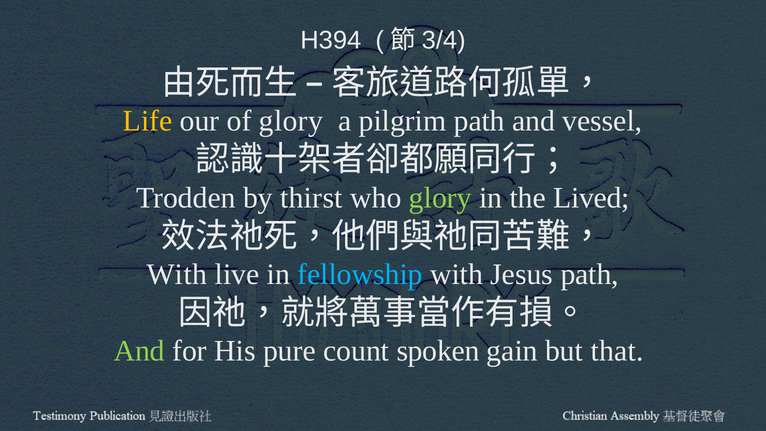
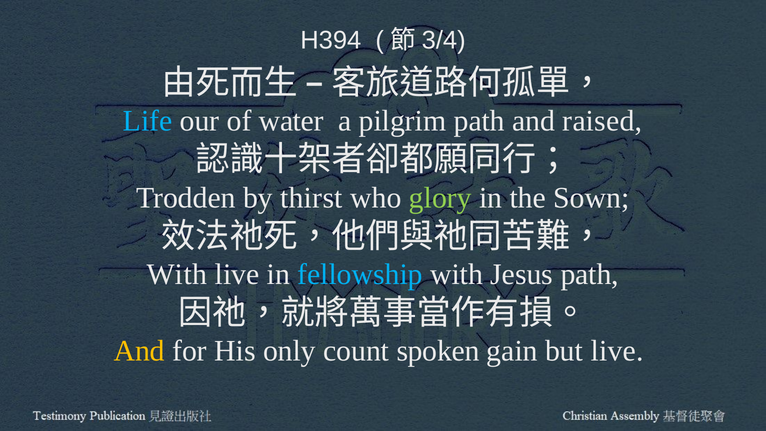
Life colour: yellow -> light blue (148, 121)
of glory: glory -> water (291, 121)
vessel: vessel -> raised (602, 121)
Lived: Lived -> Sown (591, 198)
And colour: light green -> yellow (139, 351)
pure: pure -> only (289, 351)
but that: that -> live (617, 351)
